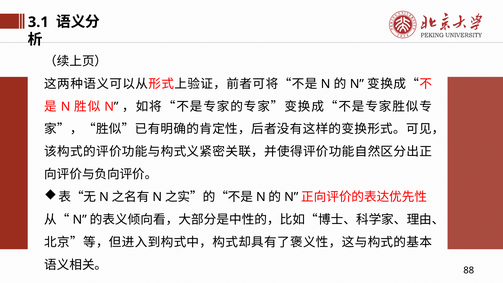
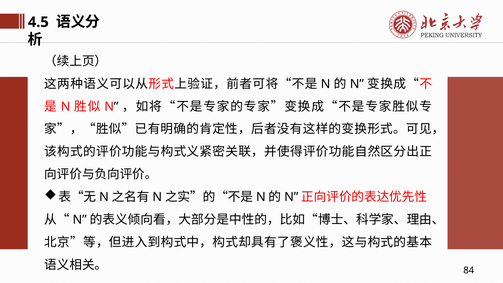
3.1: 3.1 -> 4.5 (38, 22)
88: 88 -> 84 (469, 270)
